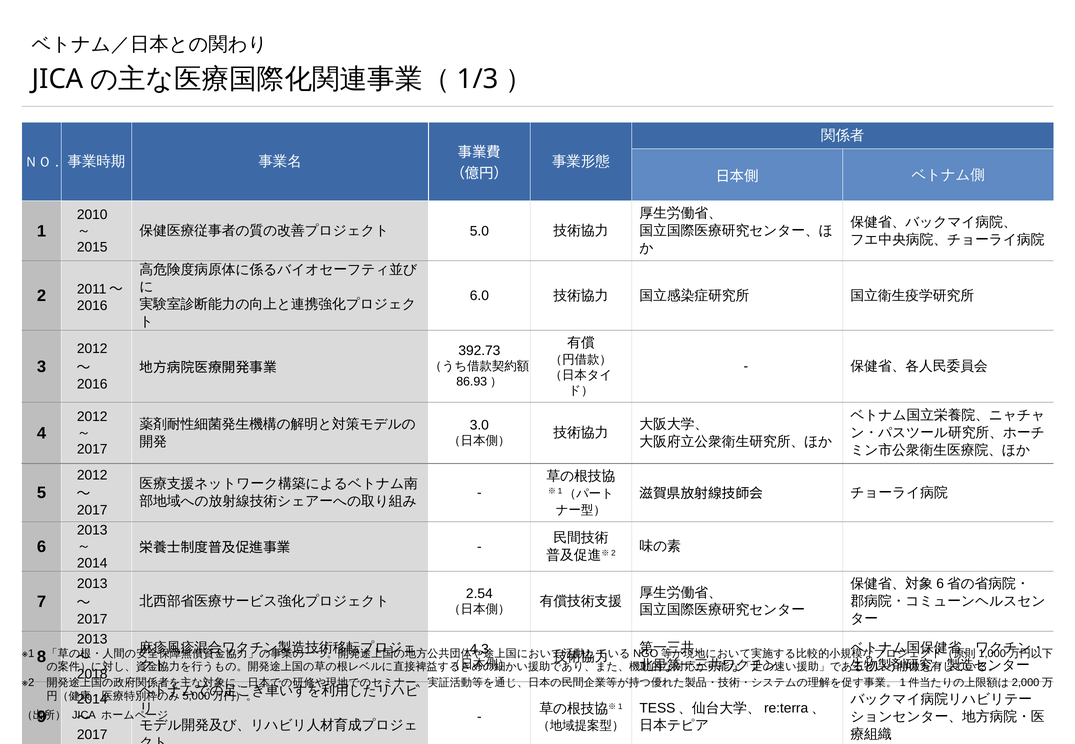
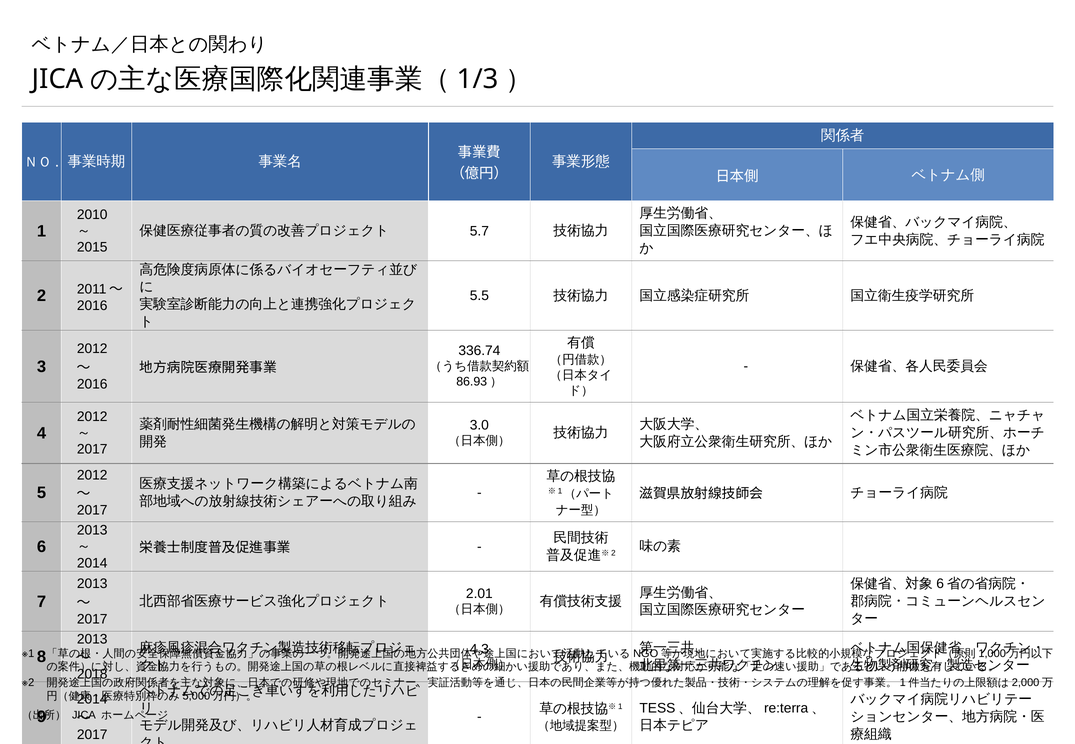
5.0: 5.0 -> 5.7 (479, 231)
6.0: 6.0 -> 5.5 (479, 296)
392.73: 392.73 -> 336.74 (479, 351)
2.54: 2.54 -> 2.01 (479, 594)
